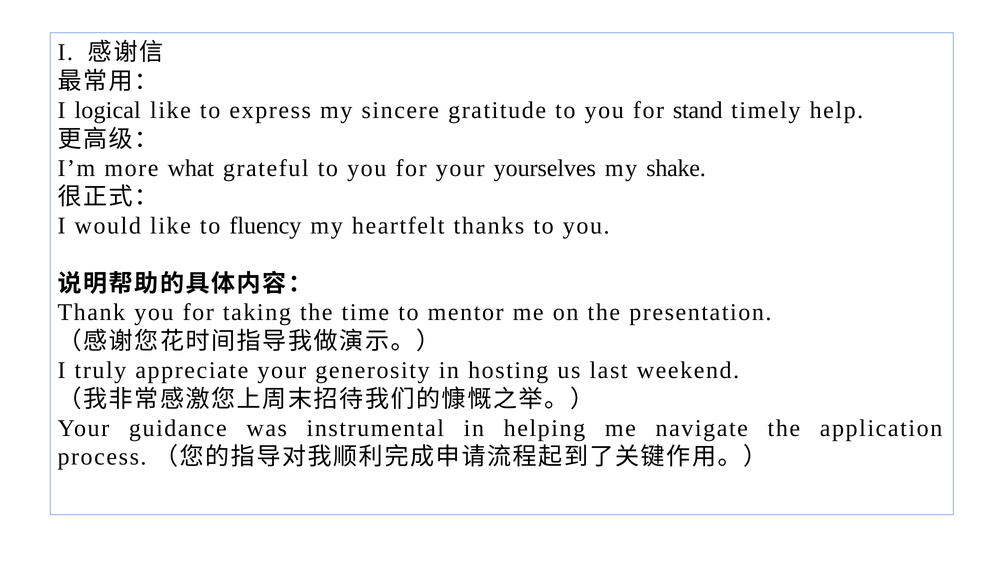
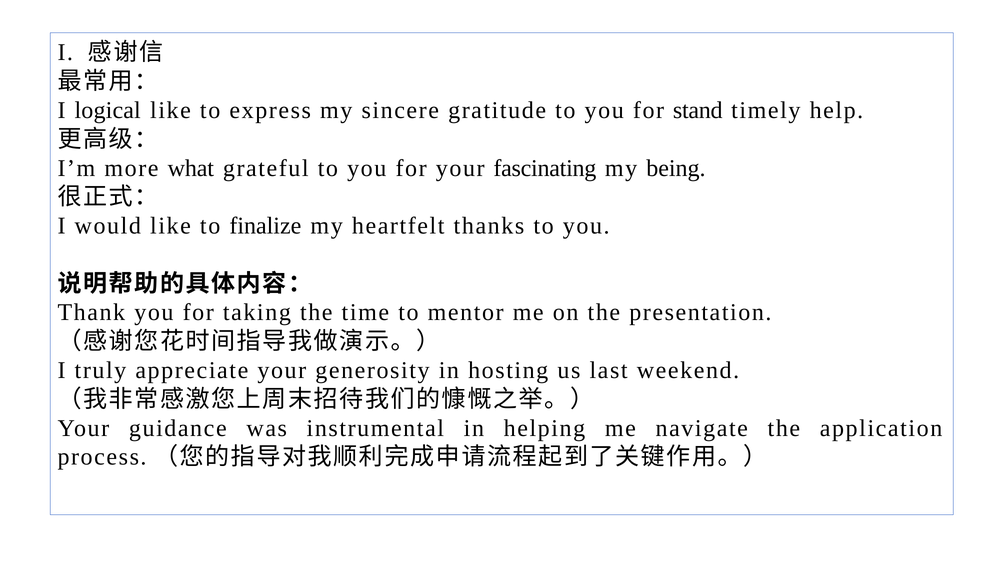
yourselves: yourselves -> fascinating (545, 168)
shake: shake -> being (676, 168)
fluency: fluency -> finalize (265, 226)
